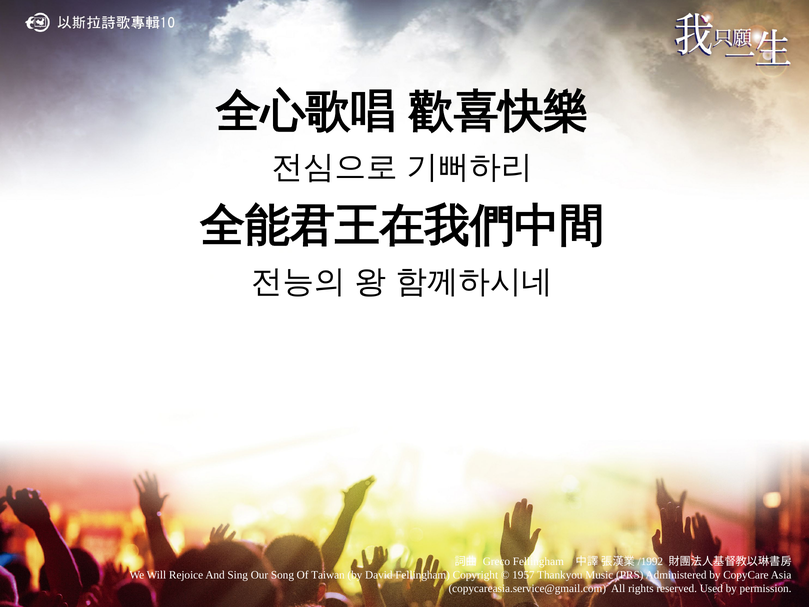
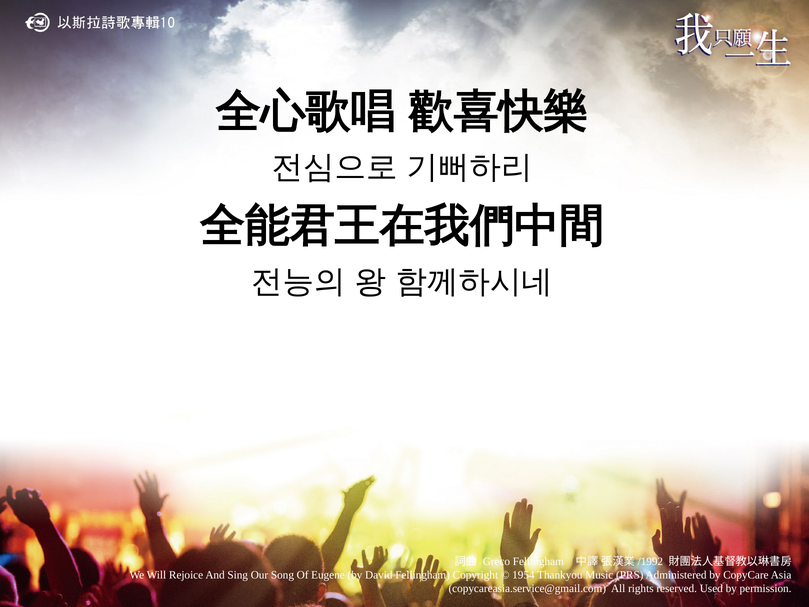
Taiwan: Taiwan -> Eugene (328, 575)
1957: 1957 -> 1954 (523, 575)
